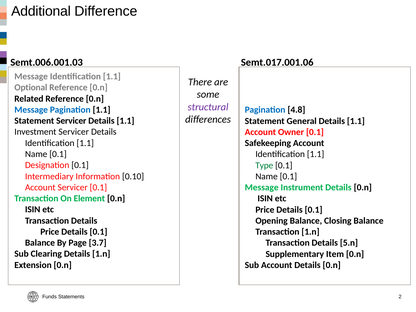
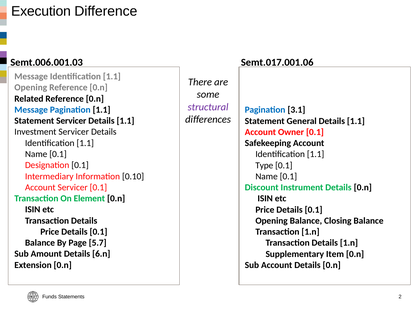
Additional: Additional -> Execution (41, 11)
Optional: Optional -> Opening (31, 88)
4.8: 4.8 -> 3.1 (296, 110)
Type colour: green -> black (264, 165)
Message: Message -> Discount (262, 187)
3.7: 3.7 -> 5.7 (98, 243)
Details 5.n: 5.n -> 1.n (349, 243)
Clearing: Clearing -> Amount (46, 254)
Details 1.n: 1.n -> 6.n (101, 254)
